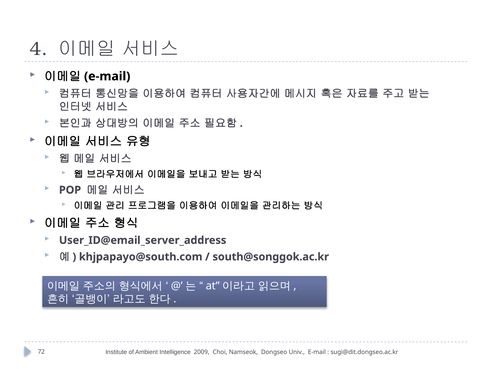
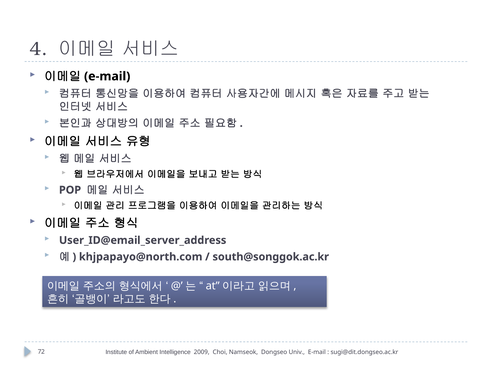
khjpapayo@south.com: khjpapayo@south.com -> khjpapayo@north.com (141, 257)
